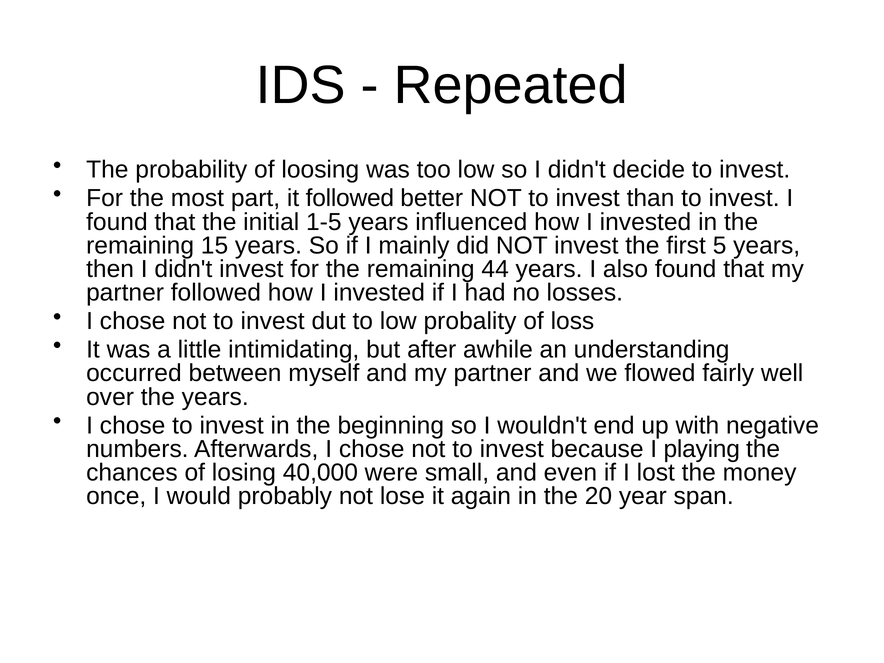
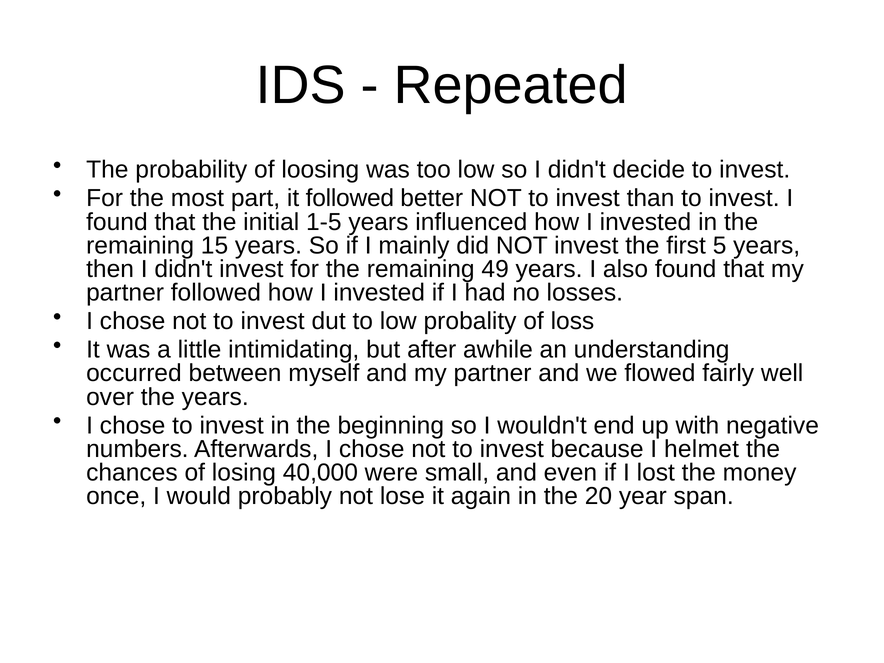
44: 44 -> 49 (495, 269)
playing: playing -> helmet (702, 449)
